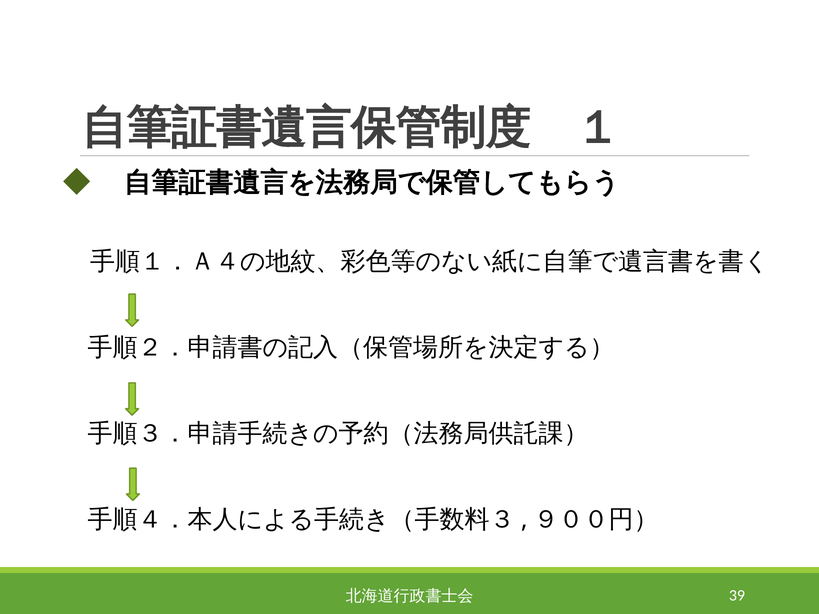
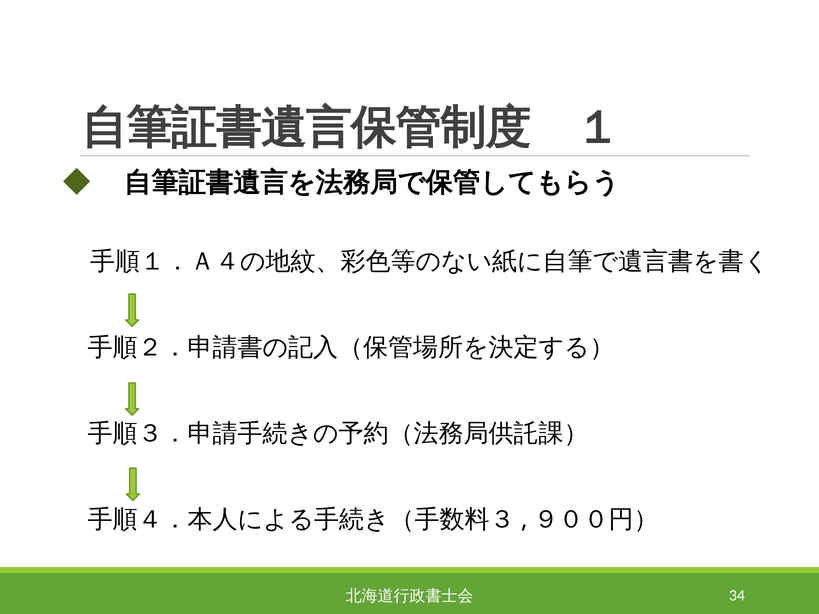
39: 39 -> 34 (737, 596)
